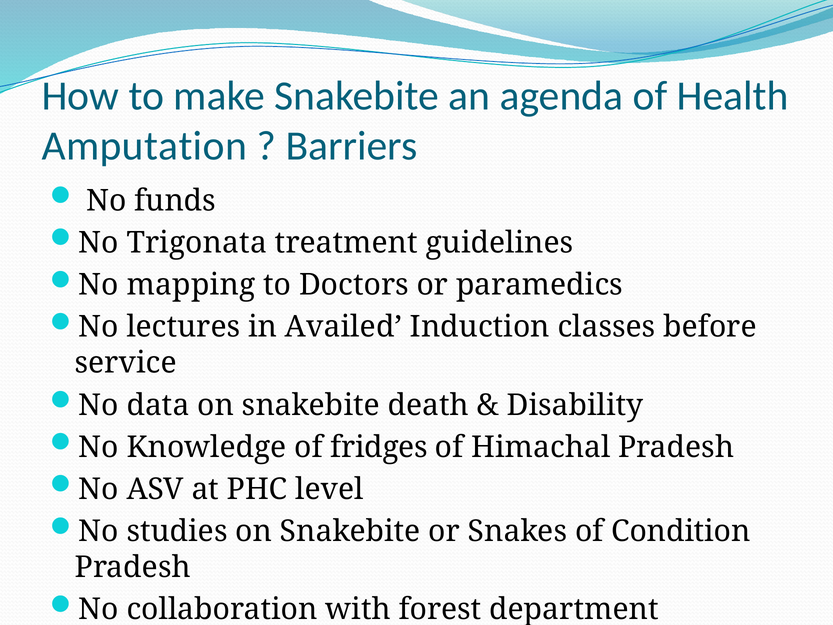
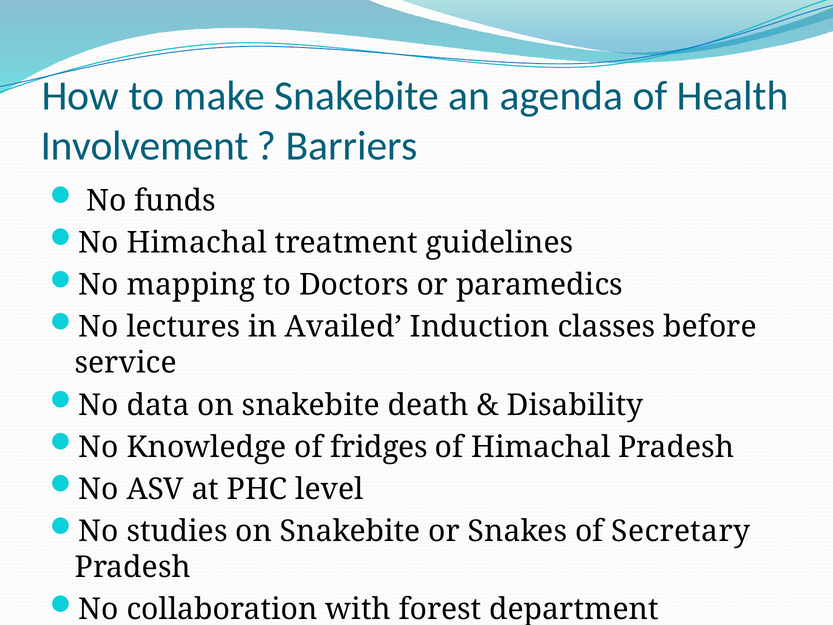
Amputation: Amputation -> Involvement (145, 146)
No Trigonata: Trigonata -> Himachal (197, 243)
Condition: Condition -> Secretary (681, 531)
